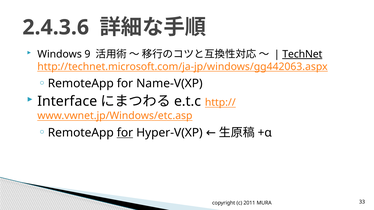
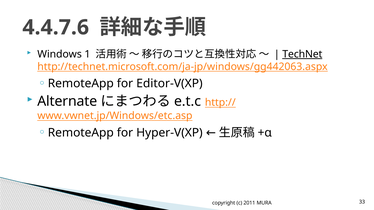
2.4.3.6: 2.4.3.6 -> 4.4.7.6 (56, 27)
9: 9 -> 1 (87, 54)
Name-V(XP: Name-V(XP -> Editor-V(XP (169, 84)
Interface: Interface -> Alternate (67, 102)
for underline: present -> none (125, 133)
